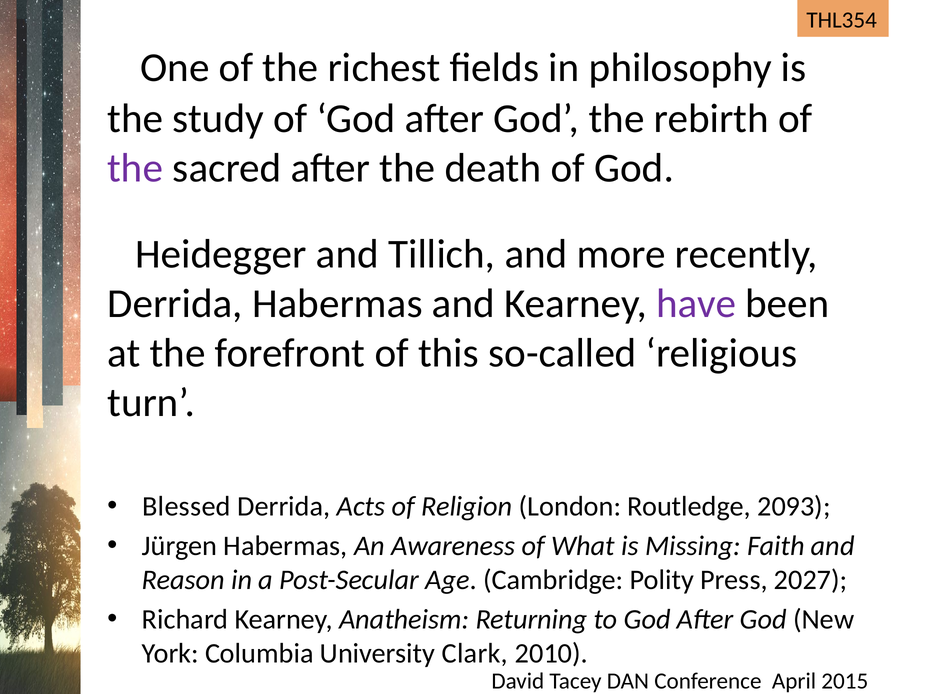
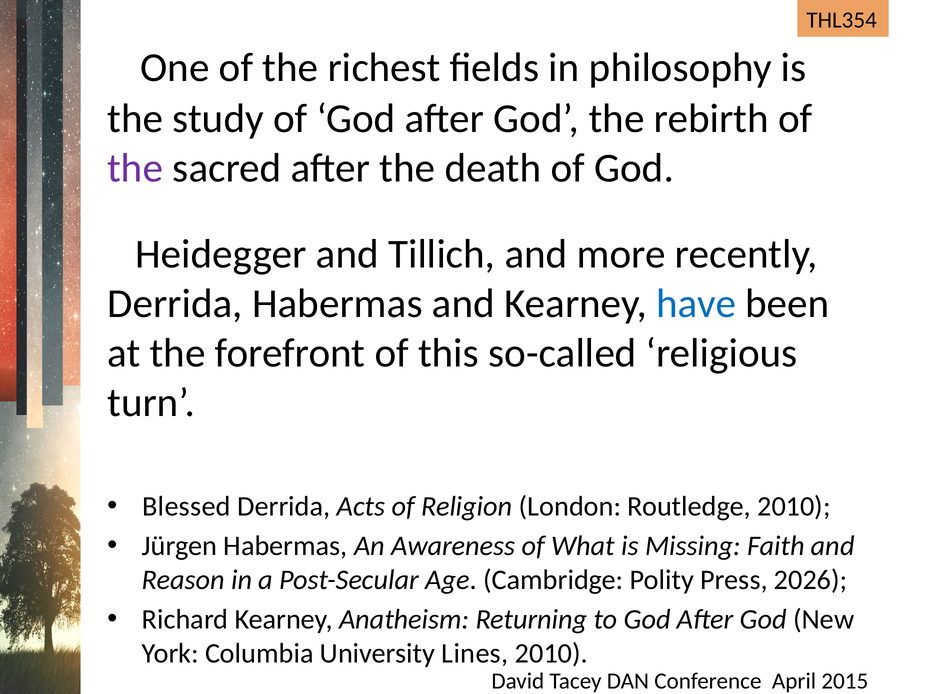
have colour: purple -> blue (696, 304)
Routledge 2093: 2093 -> 2010 (794, 507)
2027: 2027 -> 2026 (811, 580)
Clark: Clark -> Lines (475, 654)
